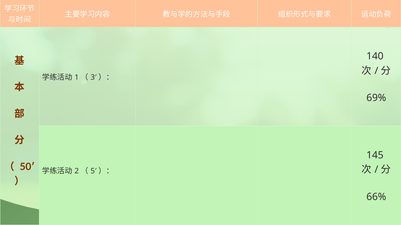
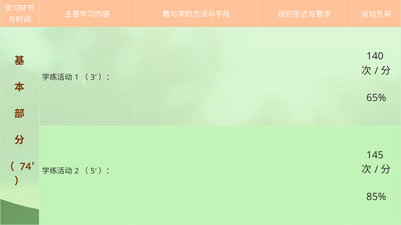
69%: 69% -> 65% (376, 98)
50′: 50′ -> 74′ (27, 167)
66%: 66% -> 85% (376, 197)
